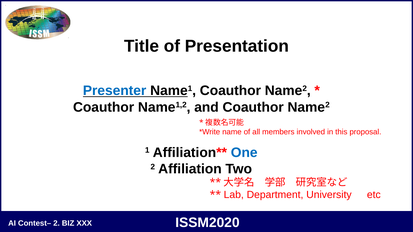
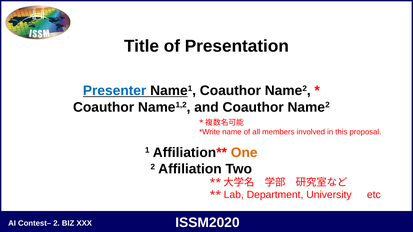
One colour: blue -> orange (244, 153)
